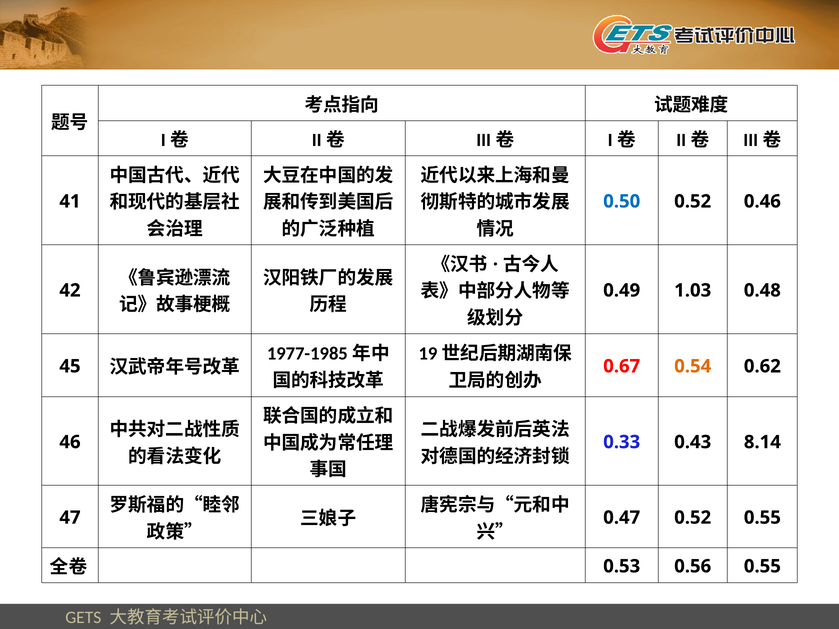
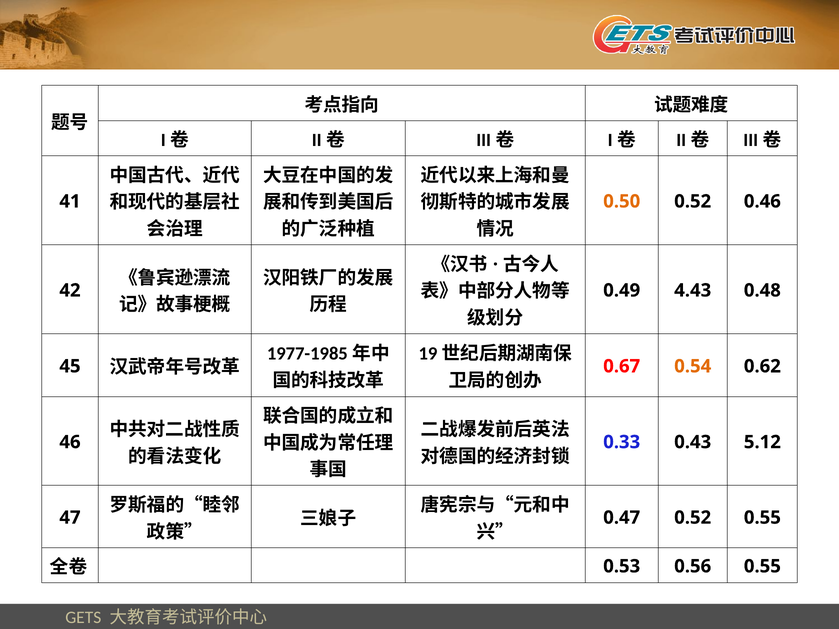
0.50 colour: blue -> orange (622, 201)
1.03: 1.03 -> 4.43 (693, 291)
8.14: 8.14 -> 5.12 (762, 442)
